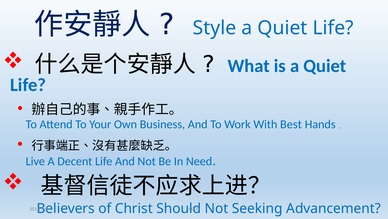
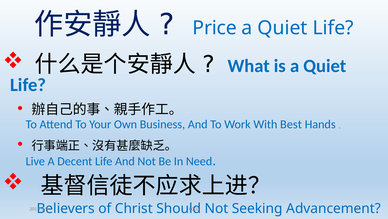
Style: Style -> Price (215, 28)
